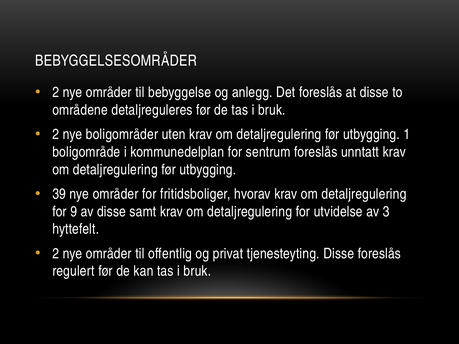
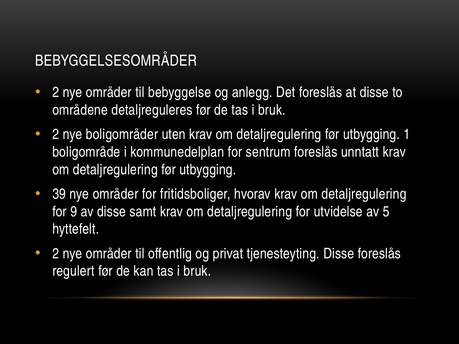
3: 3 -> 5 (386, 212)
